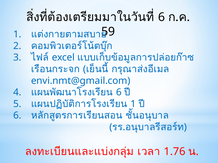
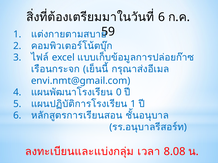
6: 6 -> 0 (119, 93)
1.76: 1.76 -> 8.08 (175, 152)
